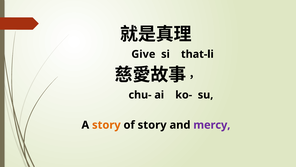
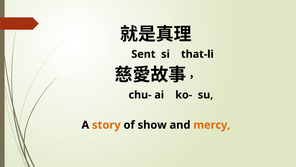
Give: Give -> Sent (143, 54)
of story: story -> show (152, 125)
mercy colour: purple -> orange (212, 125)
